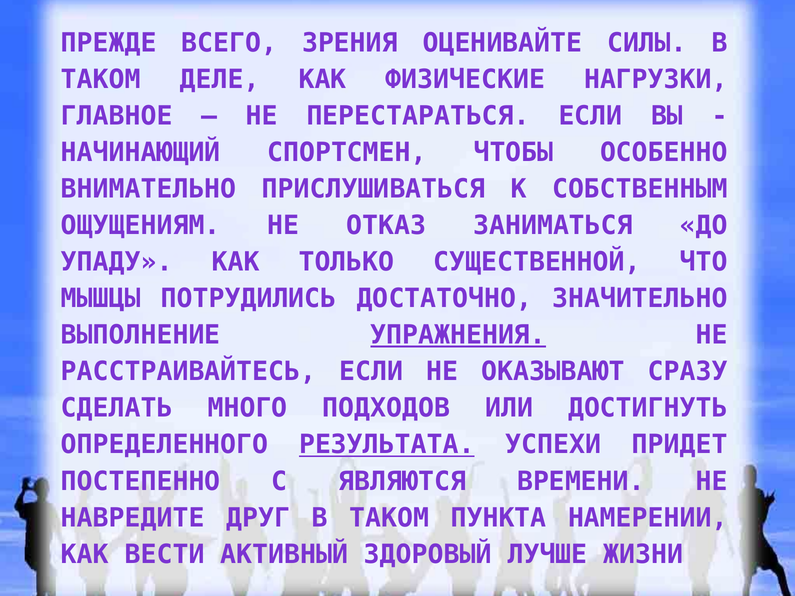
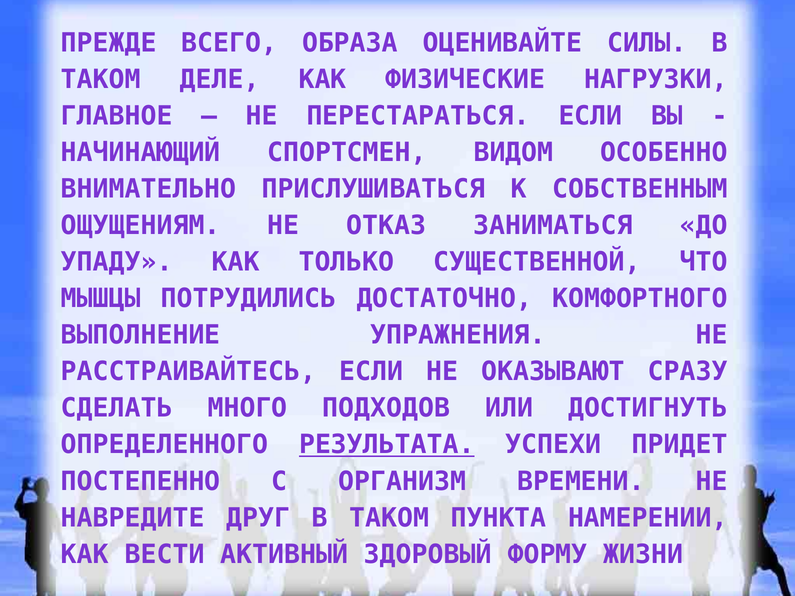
ЗРЕНИЯ: ЗРЕНИЯ -> ОБРАЗА (350, 43)
ЧТОБЫ: ЧТОБЫ -> ВИДОМ (513, 152)
ЗНАЧИТЕЛЬНО: ЗНАЧИТЕЛЬНО -> КОМФОРТНОГО (640, 299)
УПРАЖНЕНИЯ underline: present -> none (458, 335)
ЯВЛЯЮТСЯ: ЯВЛЯЮТСЯ -> ОРГАНИЗМ (402, 481)
ЛУЧШЕ: ЛУЧШЕ -> ФОРМУ (547, 555)
